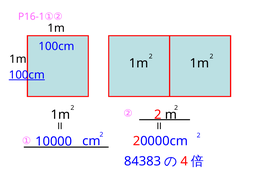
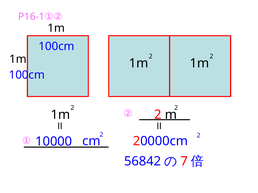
100cm underline: present -> none (27, 75)
84383: 84383 -> 56842 (143, 162)
4: 4 -> 7 (184, 162)
